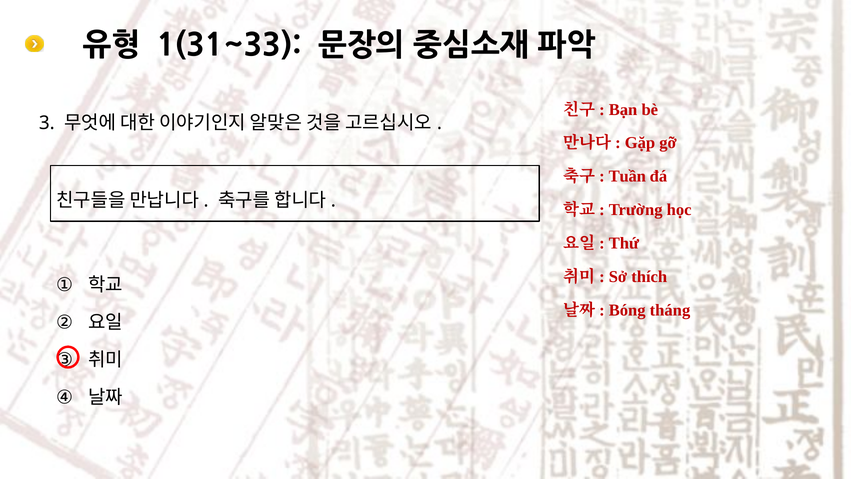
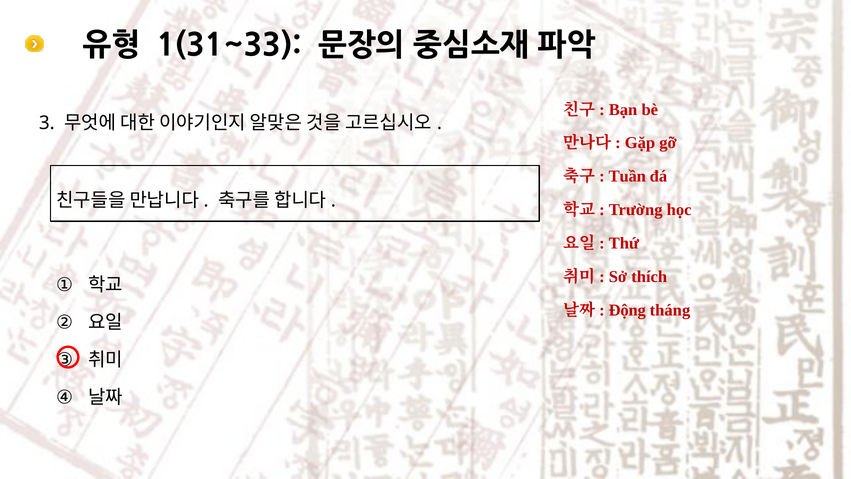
Bóng: Bóng -> Động (627, 310)
